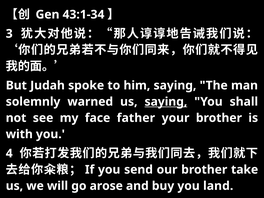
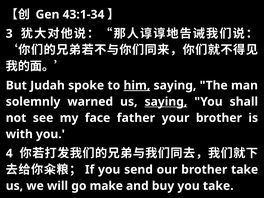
him underline: none -> present (137, 85)
arose: arose -> make (106, 186)
you land: land -> take (218, 186)
